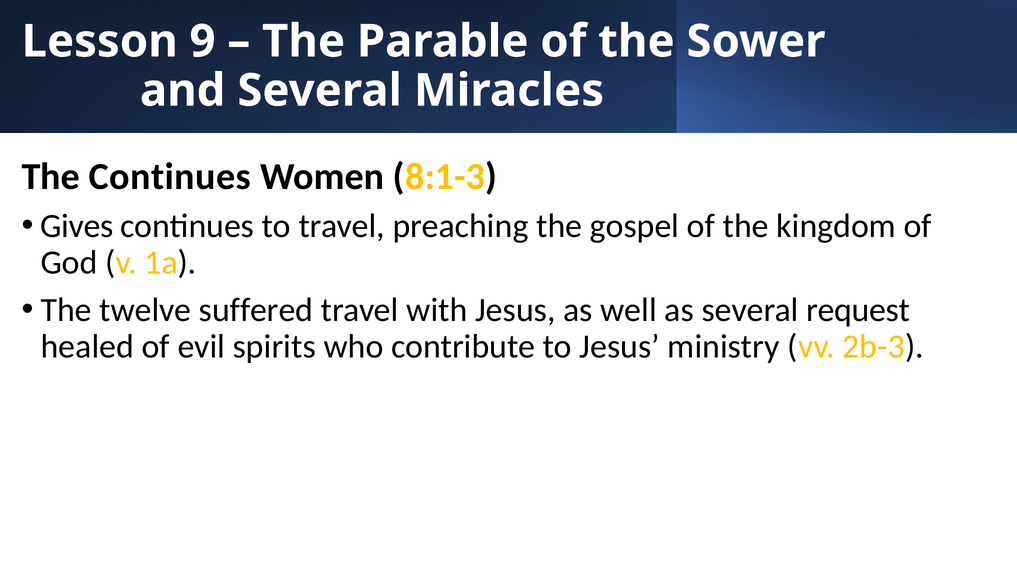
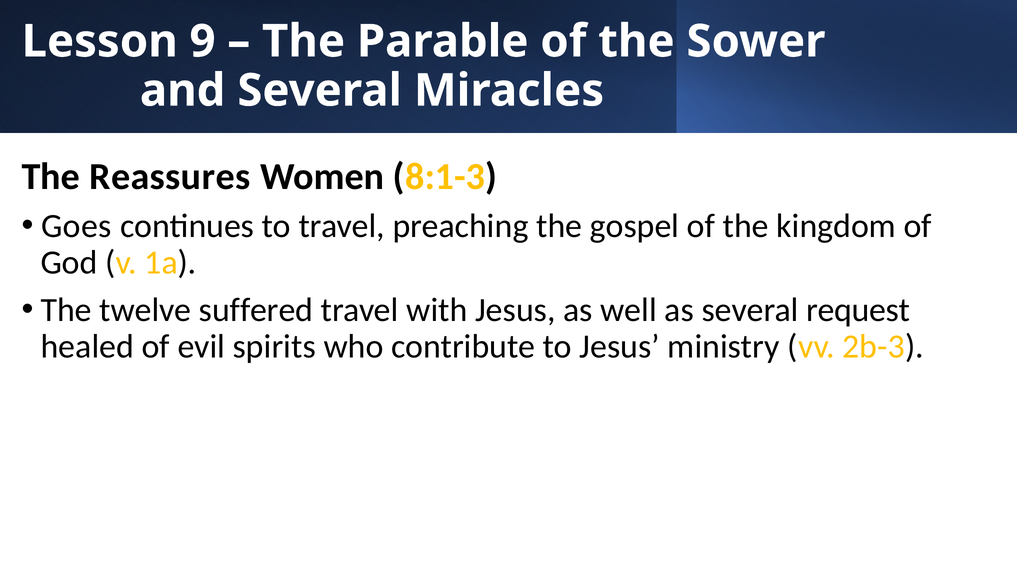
The Continues: Continues -> Reassures (170, 176)
Gives: Gives -> Goes (76, 226)
